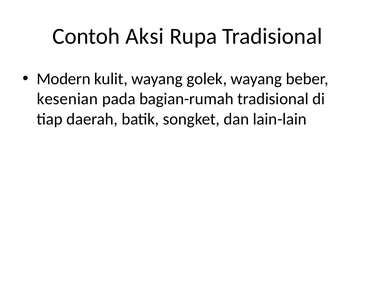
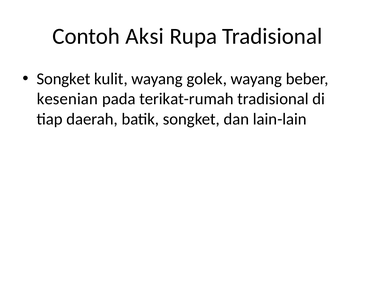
Modern: Modern -> Songket (64, 79)
bagian-rumah: bagian-rumah -> terikat-rumah (186, 99)
